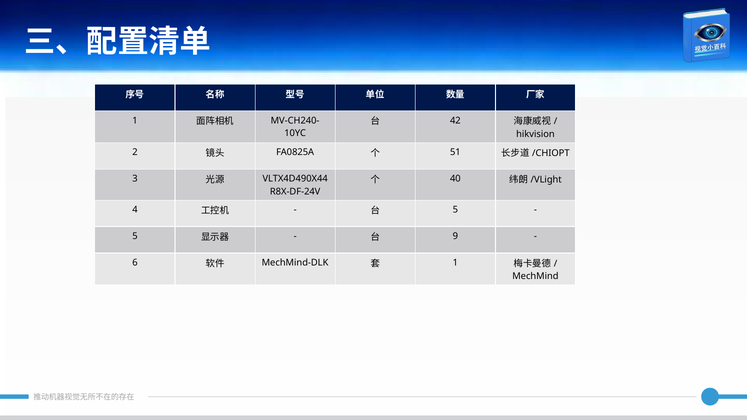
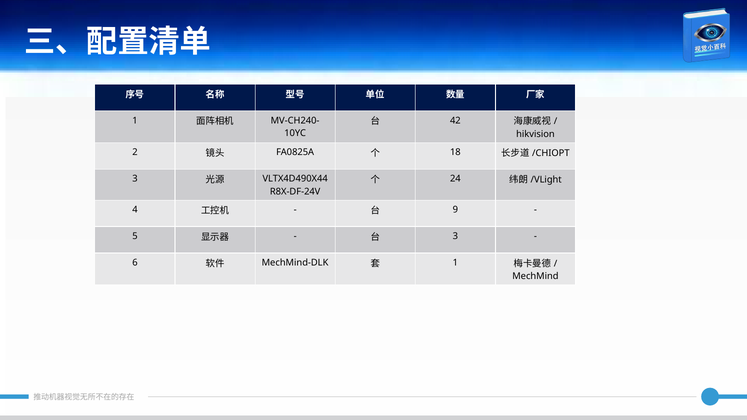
51: 51 -> 18 (455, 152)
40: 40 -> 24 (455, 179)
5: 5 -> 9 (455, 210)
9: 9 -> 3 (455, 236)
